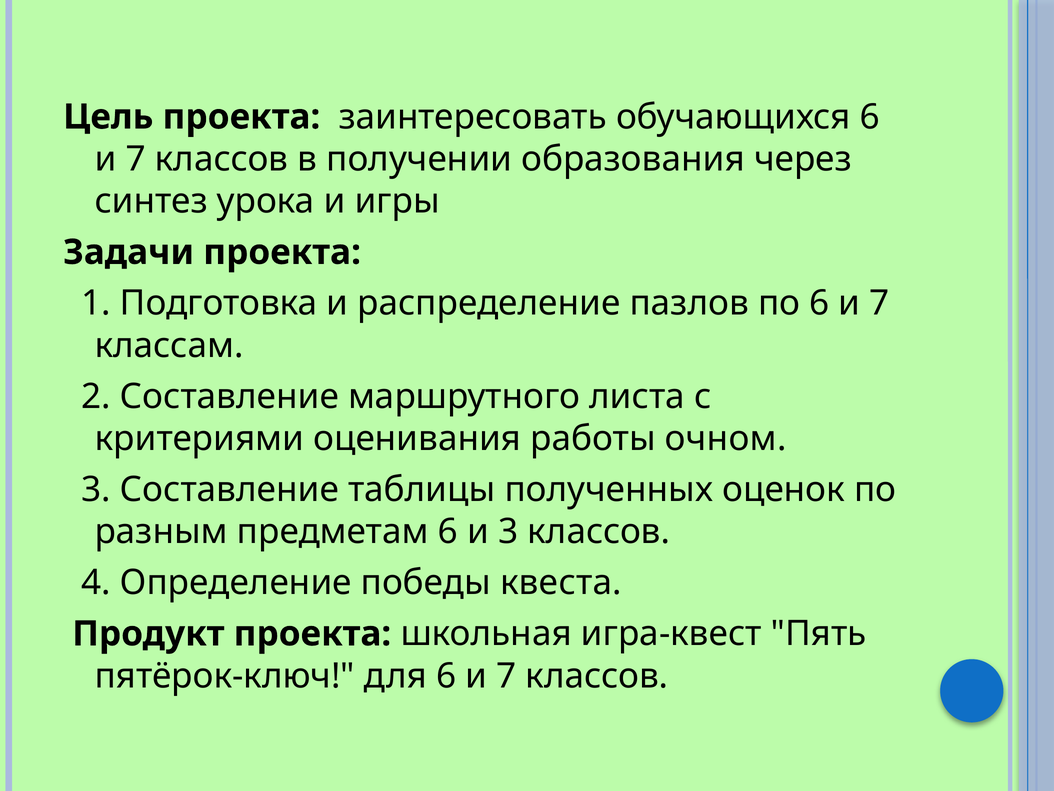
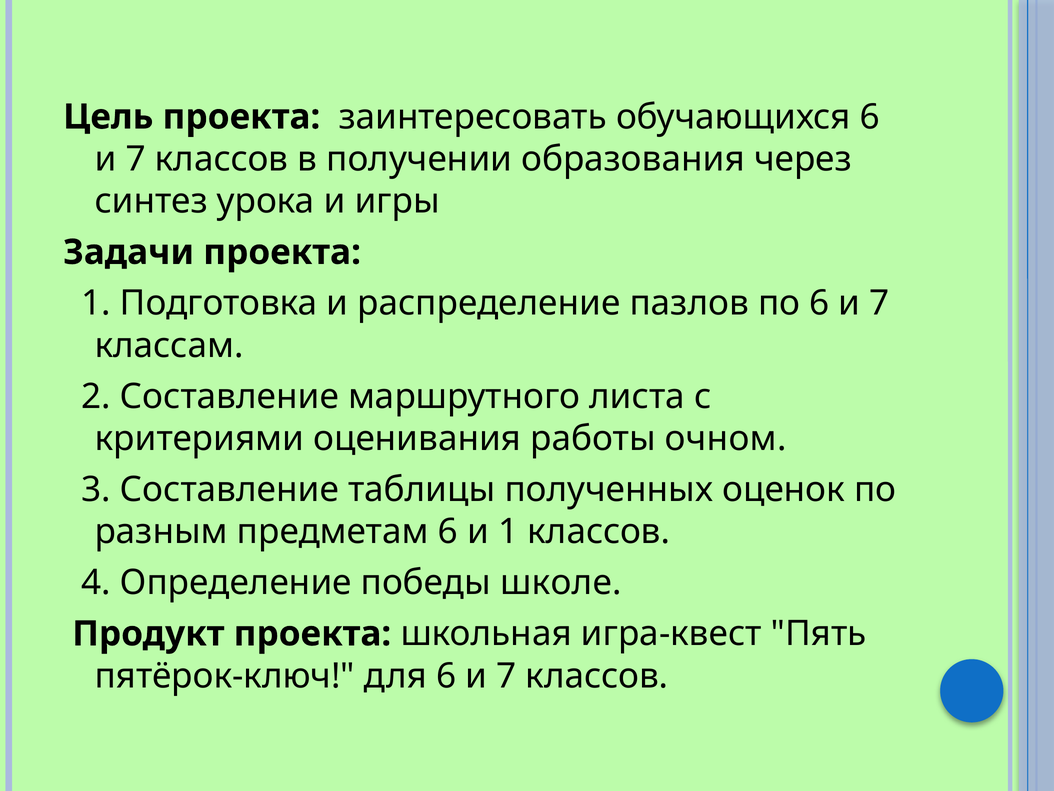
и 3: 3 -> 1 (508, 532)
квеста: квеста -> школе (561, 582)
